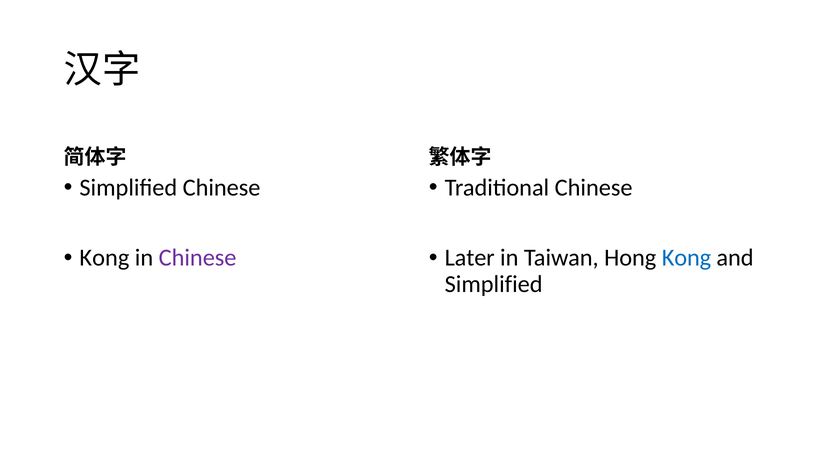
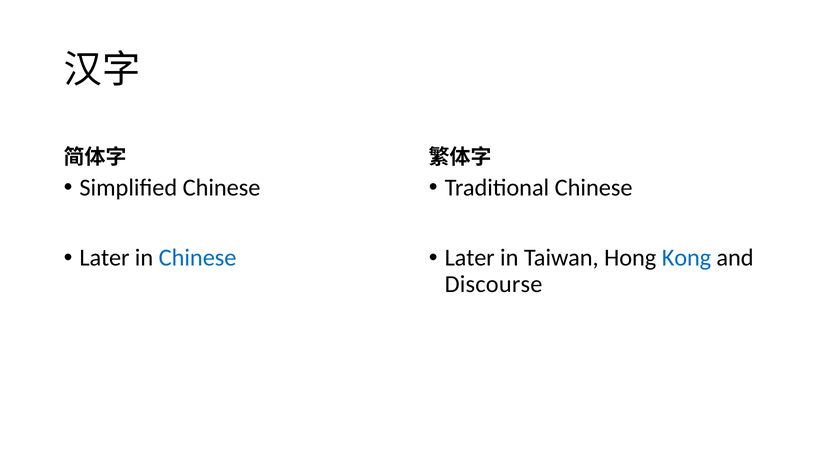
Kong: Kong -> Later (104, 258)
Chinese colour: purple -> blue (198, 258)
Simplified: Simplified -> Discourse (494, 284)
